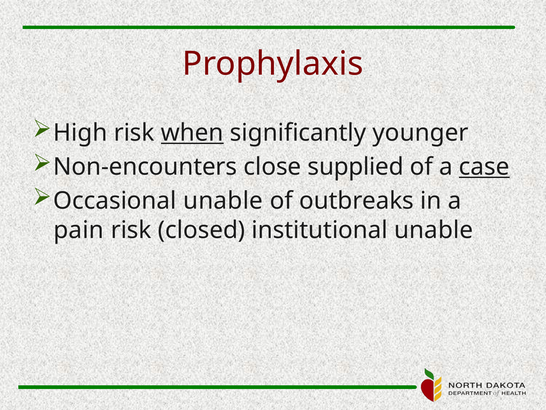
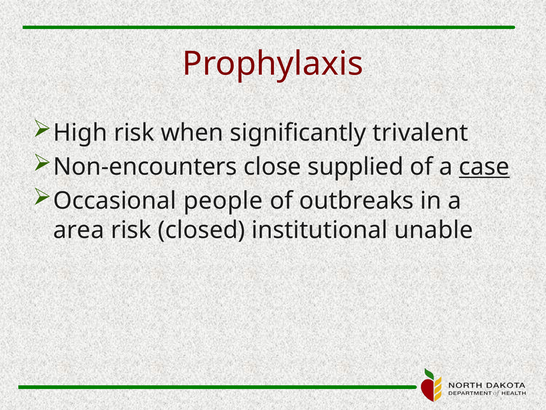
when underline: present -> none (192, 133)
younger: younger -> trivalent (420, 133)
Occasional unable: unable -> people (223, 201)
pain: pain -> area (79, 230)
